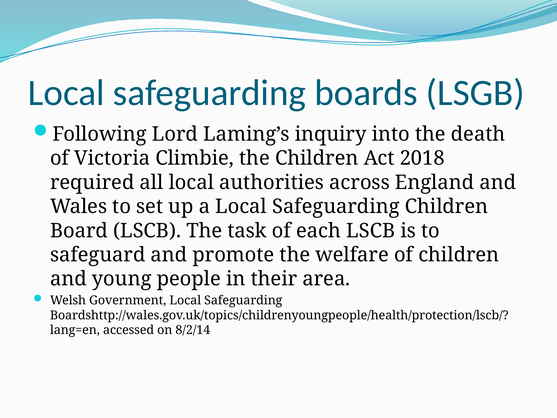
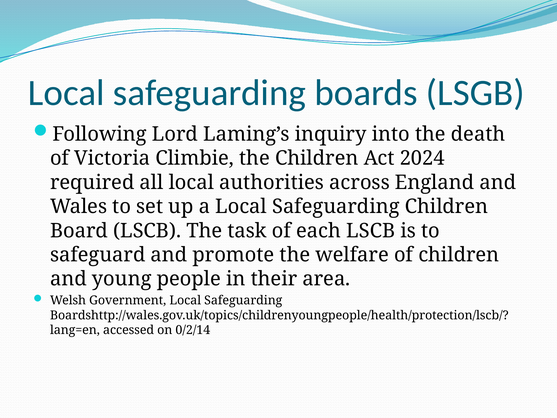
2018: 2018 -> 2024 (422, 158)
8/2/14: 8/2/14 -> 0/2/14 (193, 330)
